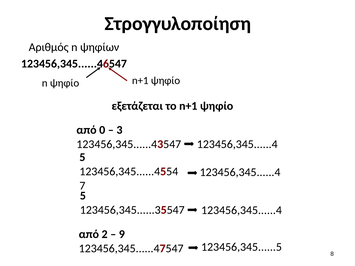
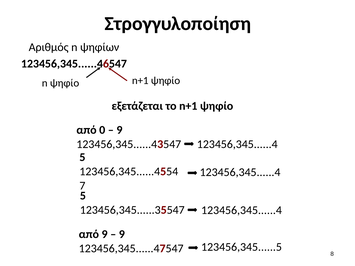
3: 3 -> 9 (119, 130)
από 2: 2 -> 9 (105, 234)
